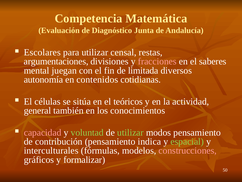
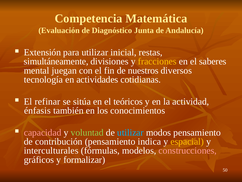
Escolares: Escolares -> Extensión (42, 52)
censal: censal -> inicial (123, 52)
argumentaciones: argumentaciones -> simultáneamente (56, 61)
fracciones colour: pink -> yellow (157, 61)
limitada: limitada -> nuestros (143, 70)
autonomía: autonomía -> tecnología (43, 79)
contenidos: contenidos -> actividades (97, 79)
células: células -> refinar (48, 101)
general: general -> énfasis (37, 110)
utilizar colour: light green -> light blue (130, 132)
espacial colour: light green -> yellow (187, 141)
